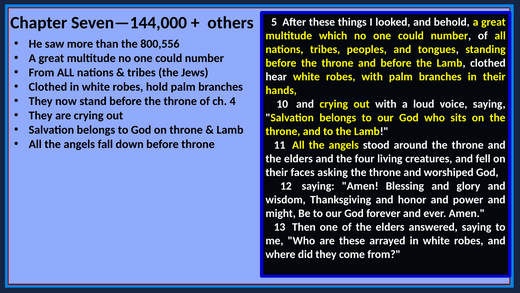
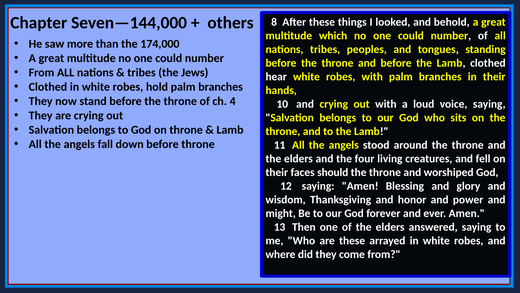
5: 5 -> 8 (274, 22)
800,556: 800,556 -> 174,000 (160, 44)
asking: asking -> should (333, 172)
